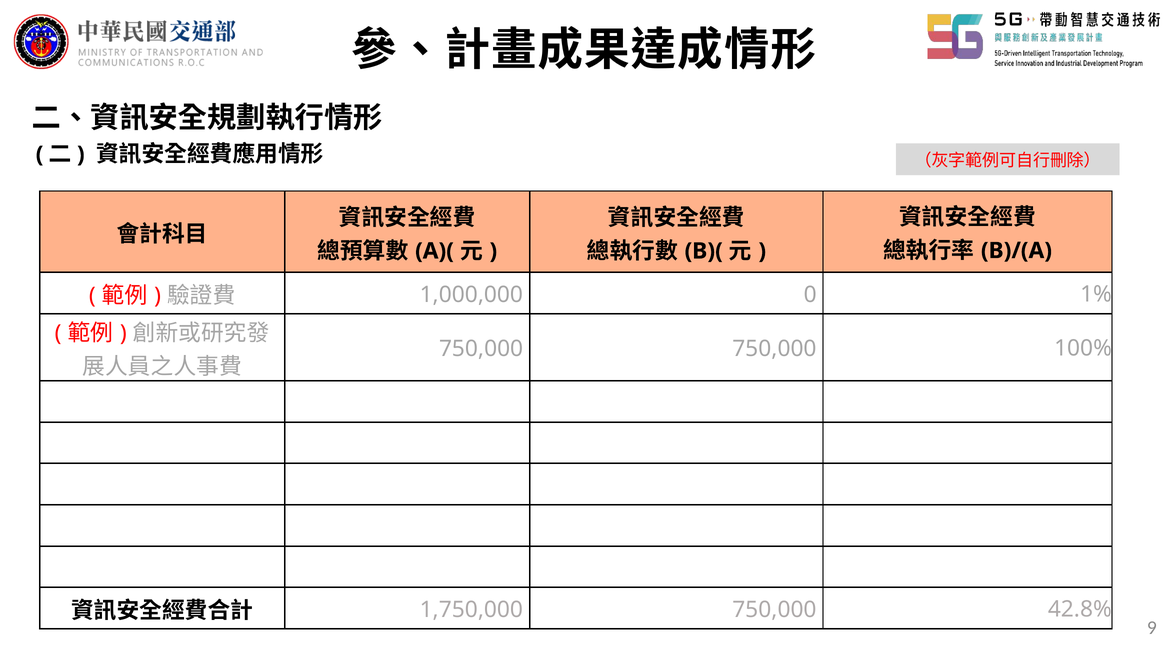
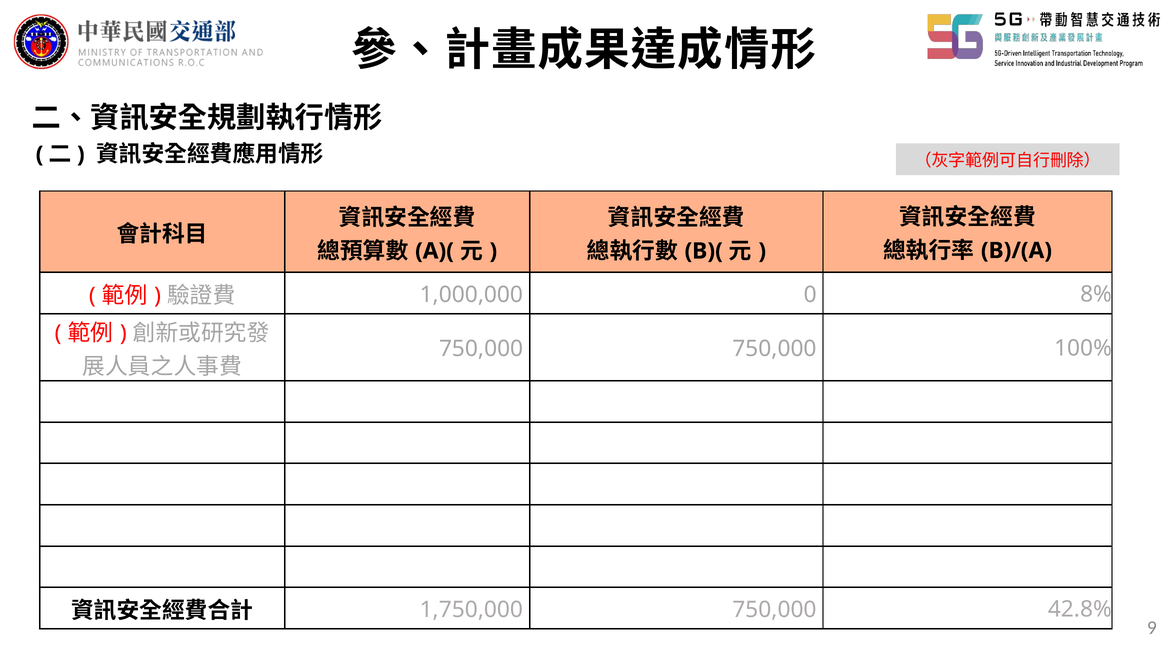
1%: 1% -> 8% (1096, 295)
